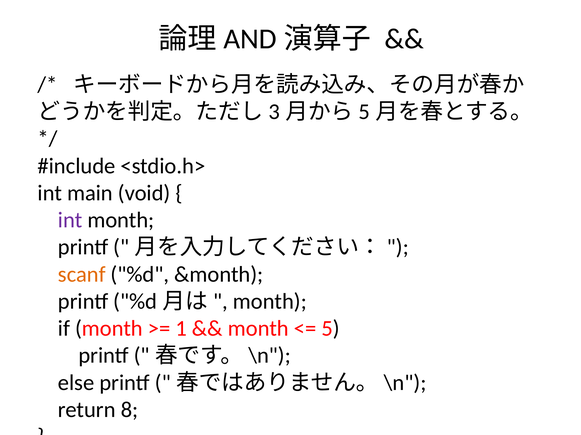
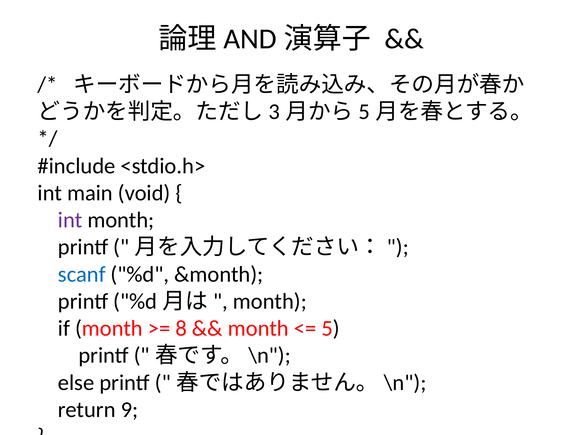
scanf colour: orange -> blue (82, 275)
1: 1 -> 8 (181, 329)
8: 8 -> 9 (129, 410)
